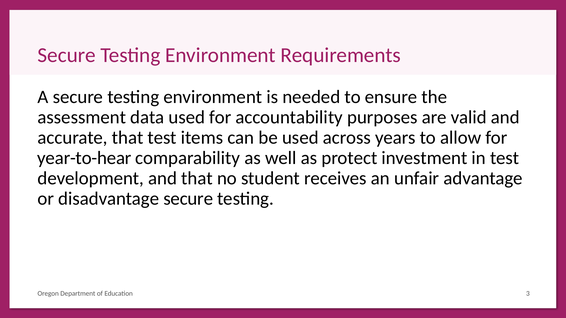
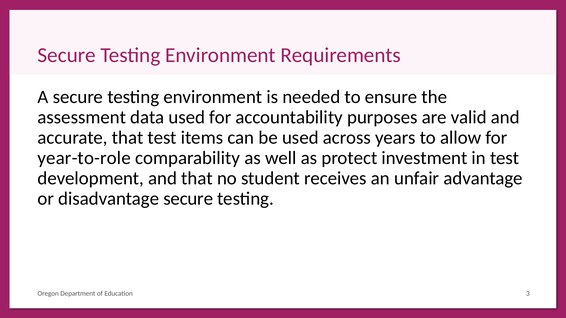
year-to-hear: year-to-hear -> year-to-role (84, 158)
